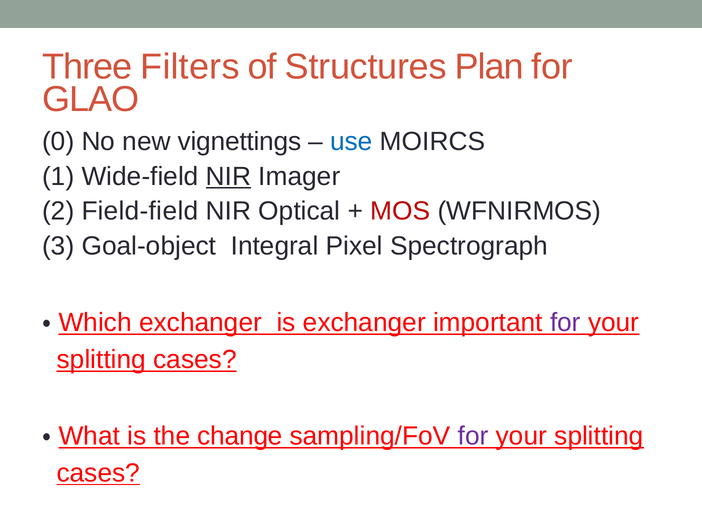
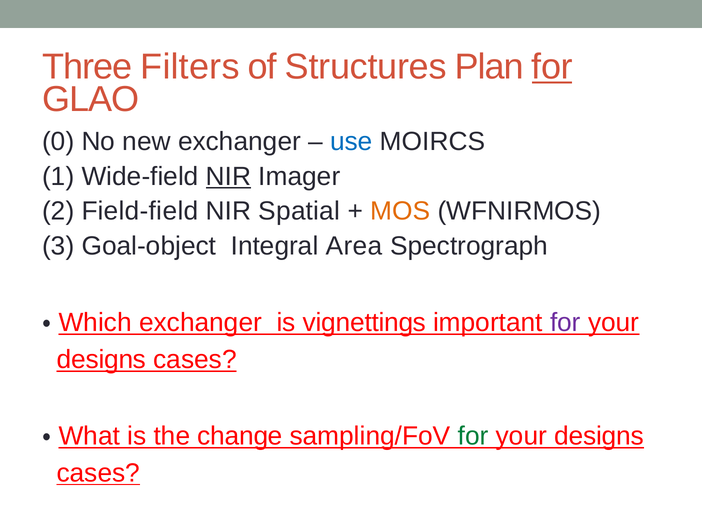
for underline: none -> present (552, 67)
new vignettings: vignettings -> exchanger (239, 142)
Optical: Optical -> Spatial (299, 211)
MOS colour: red -> orange (400, 211)
Pixel: Pixel -> Area (354, 246)
is exchanger: exchanger -> vignettings (364, 323)
splitting: splitting -> designs (101, 360)
for colour: purple -> green (473, 437)
splitting: splitting -> designs (599, 437)
